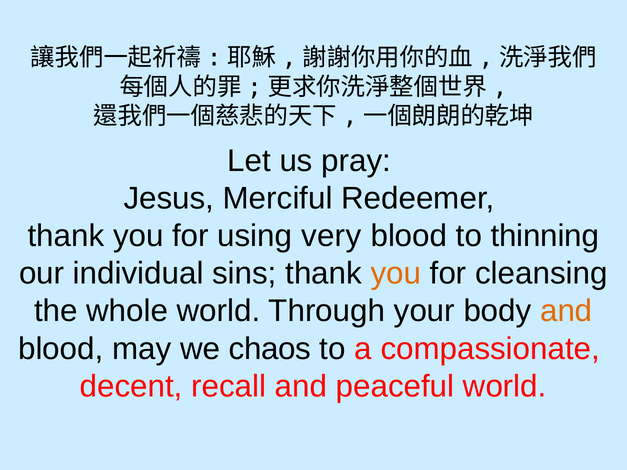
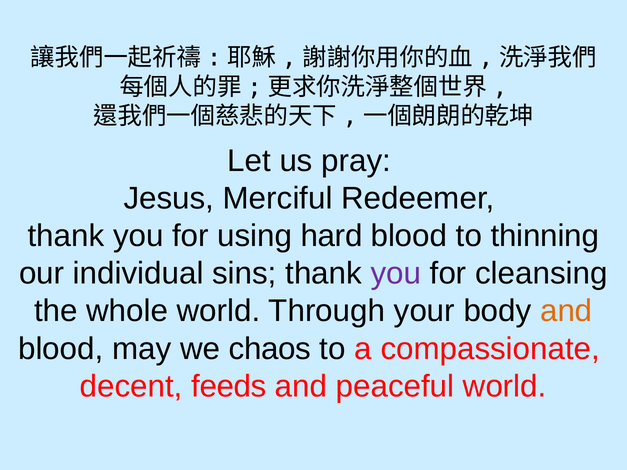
very: very -> hard (332, 236)
you colour: orange -> purple (396, 274)
recall: recall -> feeds (229, 386)
